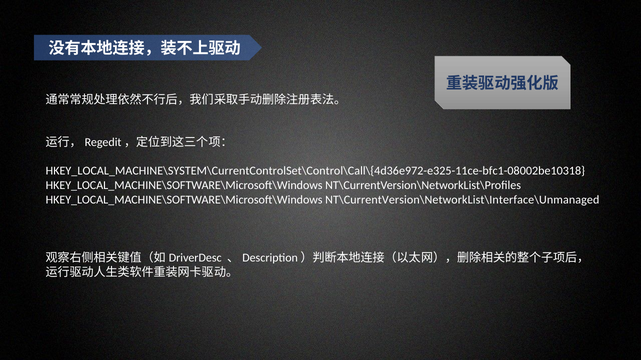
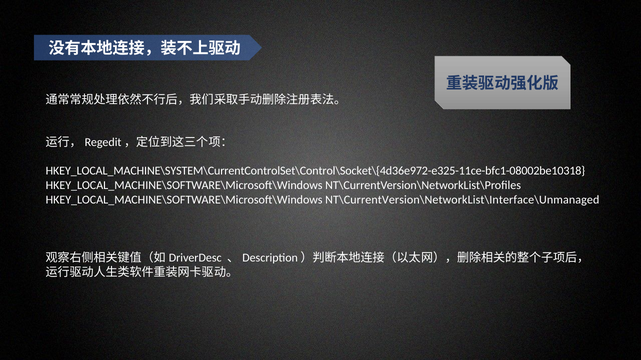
HKEY_LOCAL_MACHINE\SYSTEM\CurrentControlSet\Control\Call\{4d36e972-e325-11ce-bfc1-08002be10318: HKEY_LOCAL_MACHINE\SYSTEM\CurrentControlSet\Control\Call\{4d36e972-e325-11ce-bfc1-08002be10318 -> HKEY_LOCAL_MACHINE\SYSTEM\CurrentControlSet\Control\Socket\{4d36e972-e325-11ce-bfc1-08002be10318 (315, 171)
